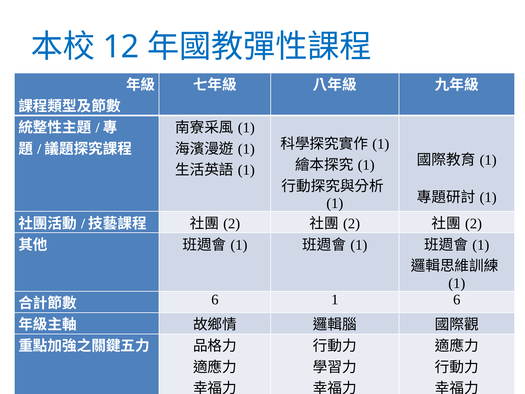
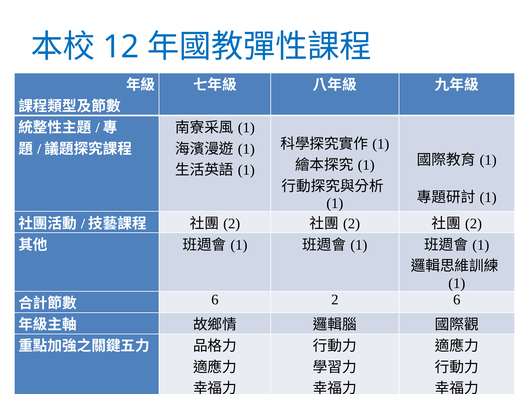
6 1: 1 -> 2 (335, 299)
